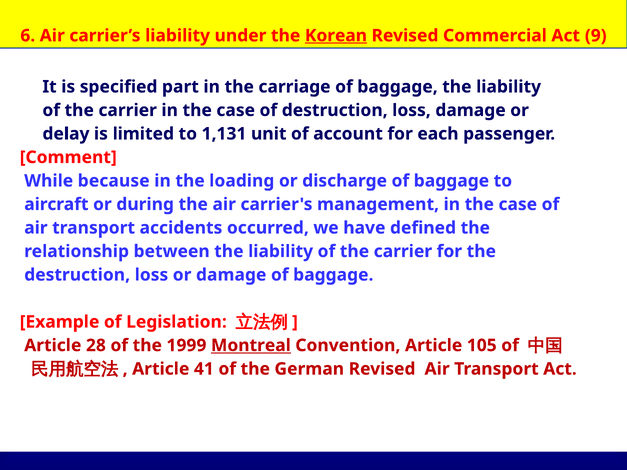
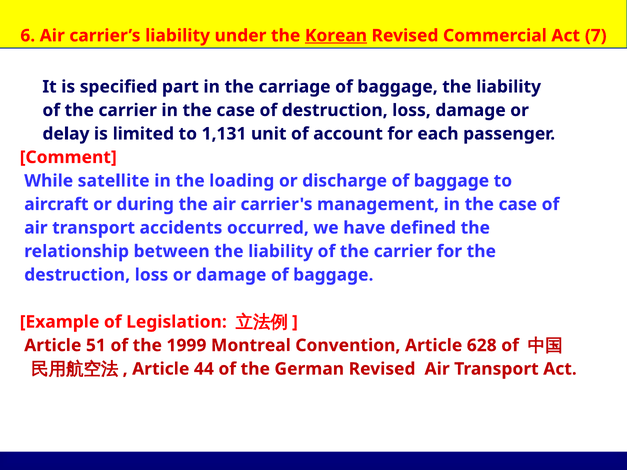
9: 9 -> 7 (596, 36)
because: because -> satellite (114, 181)
28: 28 -> 51 (96, 346)
Montreal underline: present -> none (251, 346)
105: 105 -> 628 (482, 346)
41: 41 -> 44 (204, 369)
